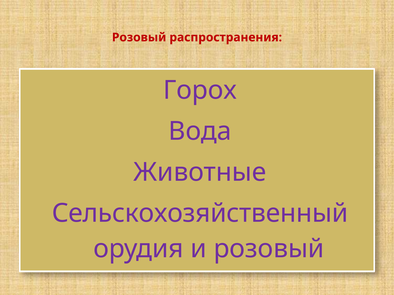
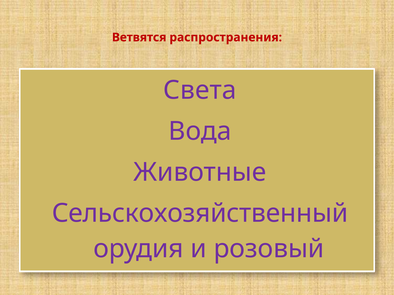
Розовый: Розовый -> Ветвятся (139, 37)
Горох: Горох -> Света (200, 90)
